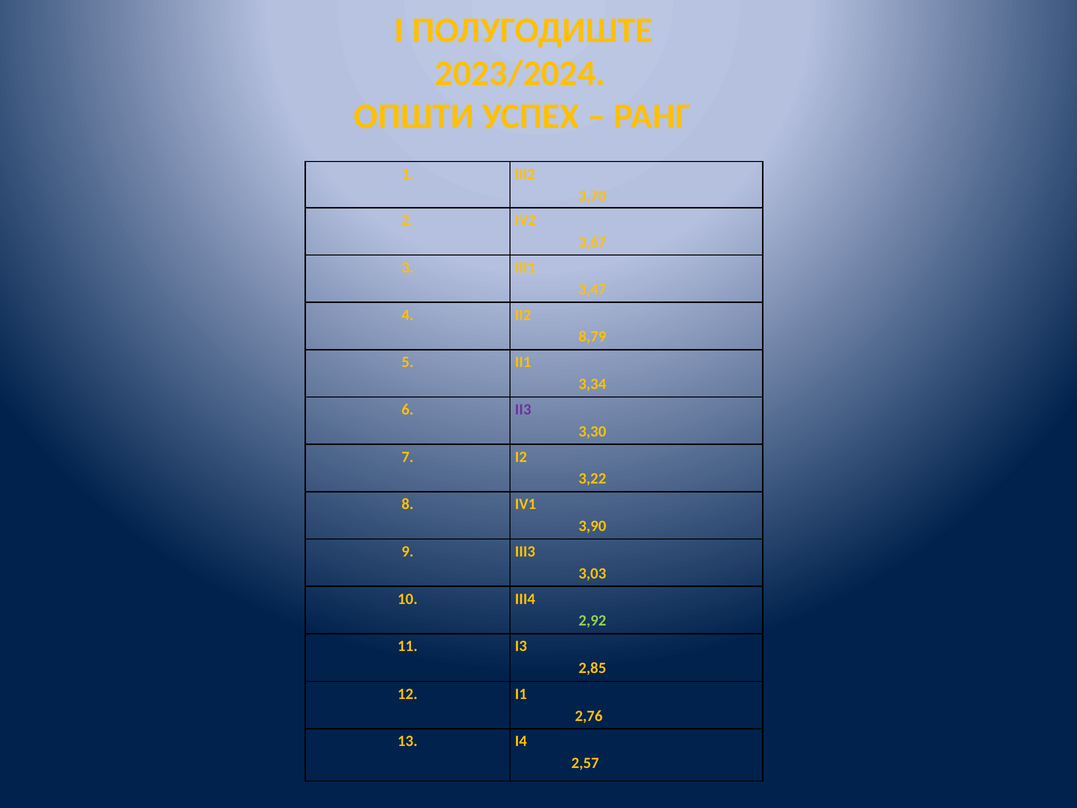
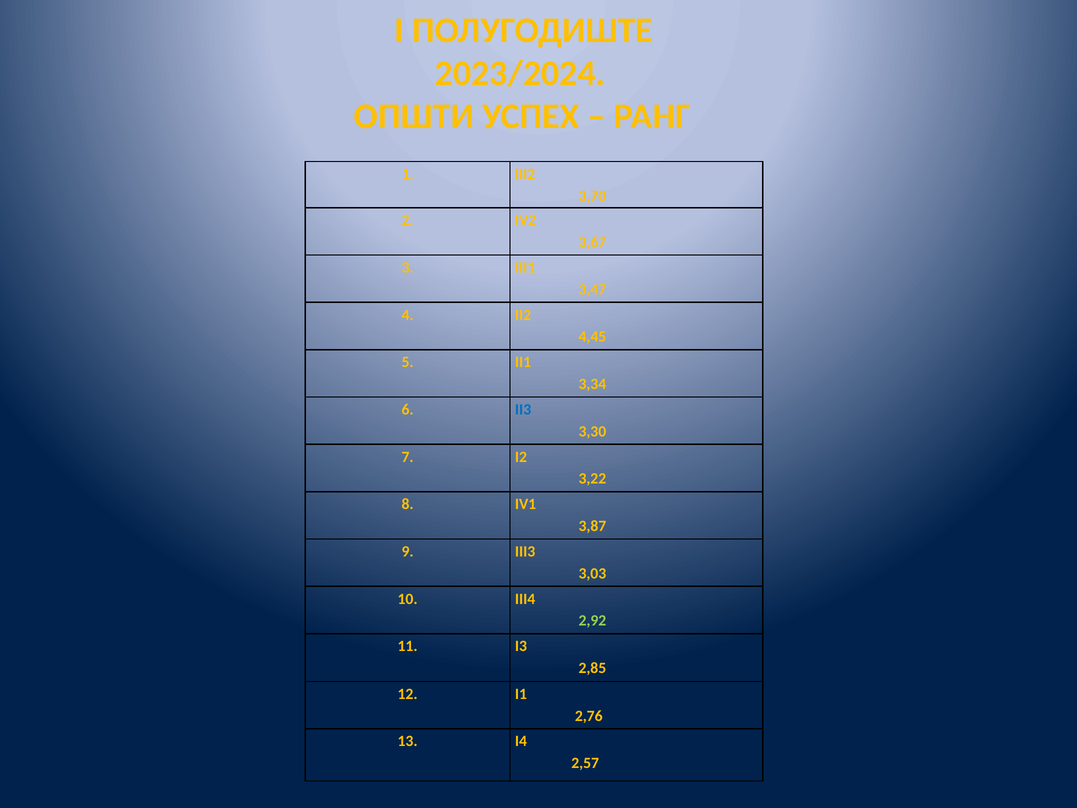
8,79: 8,79 -> 4,45 (592, 337)
II3 colour: purple -> blue (523, 409)
3,90: 3,90 -> 3,87 (592, 526)
